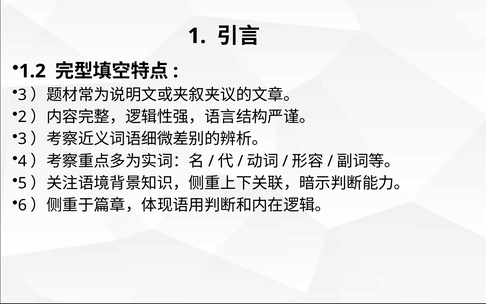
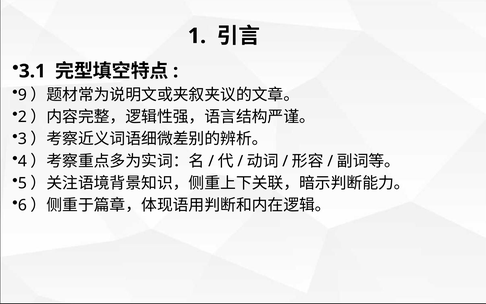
1.2: 1.2 -> 3.1 (32, 71)
3: 3 -> 9 (22, 95)
